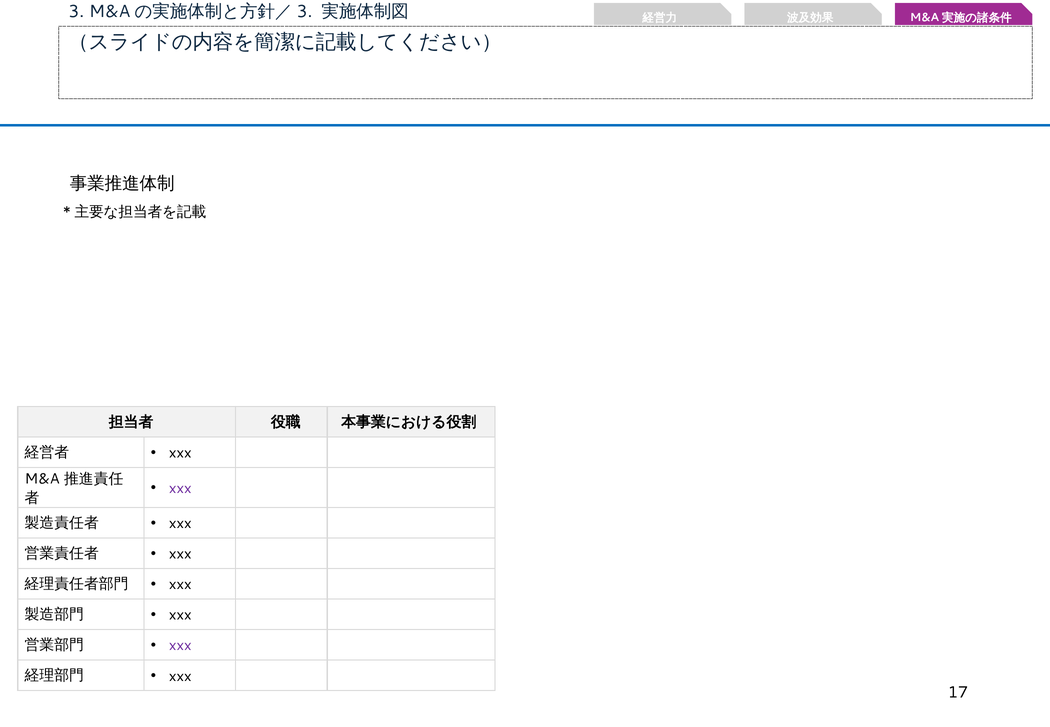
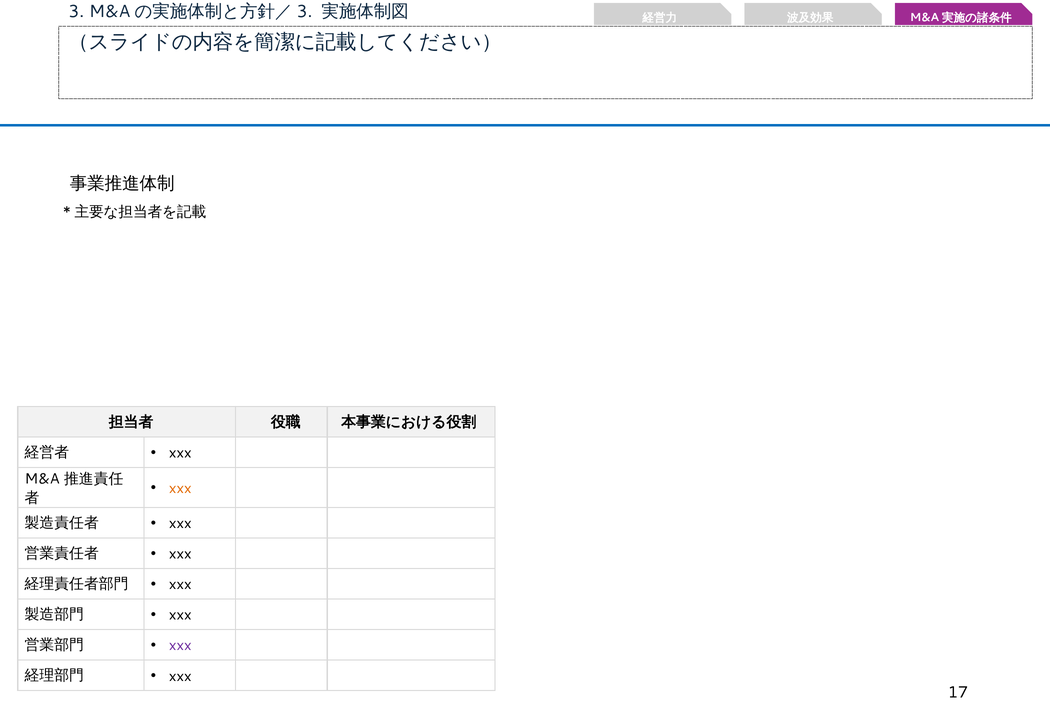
xxx colour: purple -> orange (180, 488)
